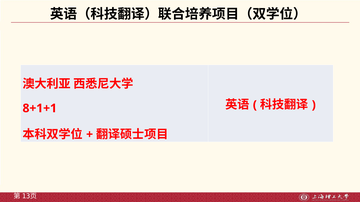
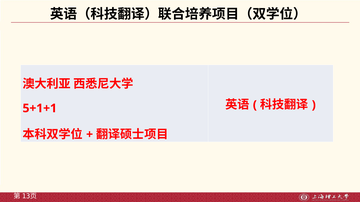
8+1+1: 8+1+1 -> 5+1+1 (40, 109)
